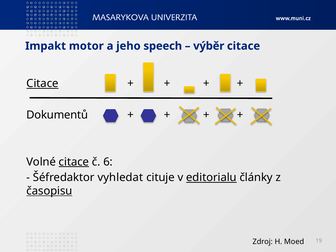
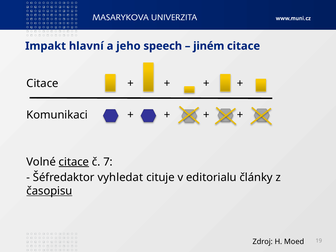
motor: motor -> hlavní (86, 46)
výběr: výběr -> jiném (209, 46)
Citace underline: present -> none (42, 83)
Dokumentů: Dokumentů -> Komunikaci (57, 115)
6: 6 -> 7 (108, 162)
editorialu underline: present -> none (211, 178)
